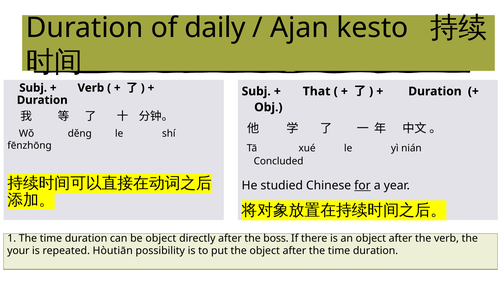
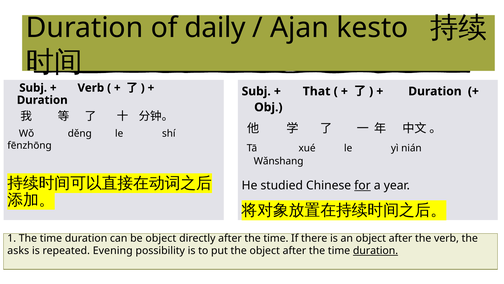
Concluded: Concluded -> Wǎnshang (279, 161)
directly after the boss: boss -> time (276, 238)
your: your -> asks (18, 250)
Hòutiān: Hòutiān -> Evening (113, 250)
duration underline: none -> present (376, 250)
